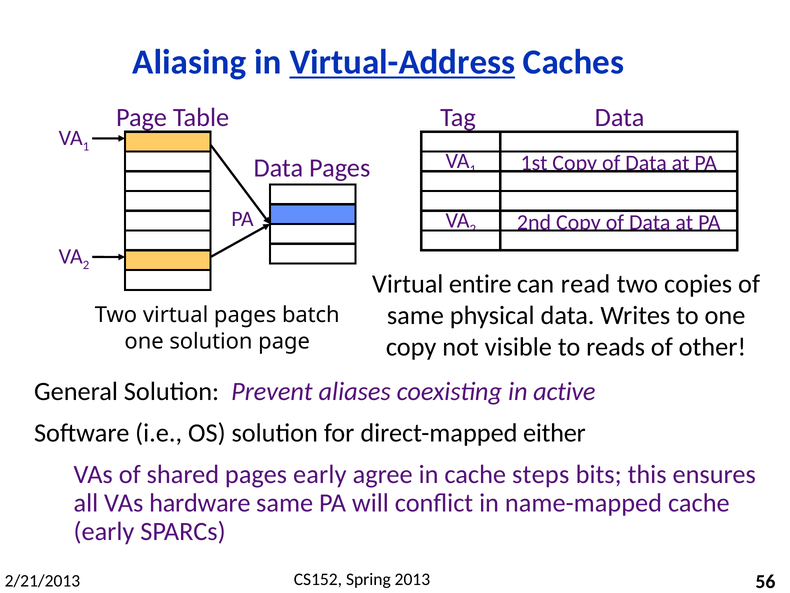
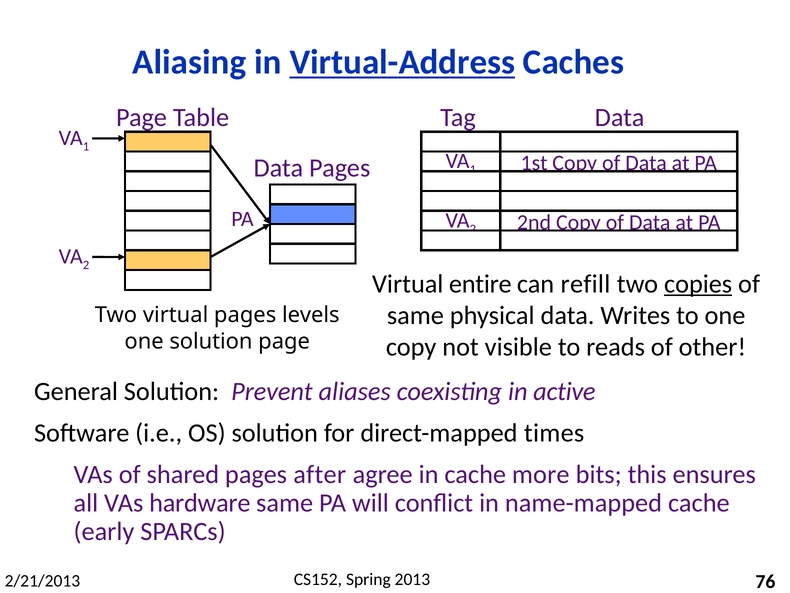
read: read -> refill (585, 284)
copies underline: none -> present (698, 284)
batch: batch -> levels (311, 315)
either: either -> times (554, 433)
pages early: early -> after (320, 474)
steps: steps -> more (541, 474)
56: 56 -> 76 (765, 581)
